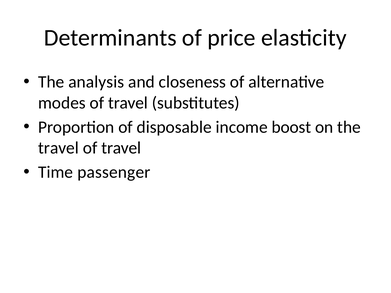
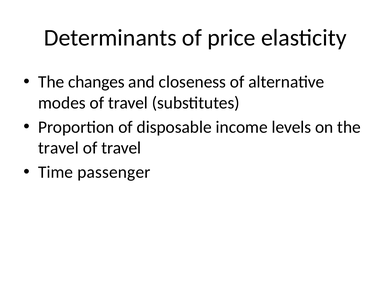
analysis: analysis -> changes (96, 82)
boost: boost -> levels (291, 127)
